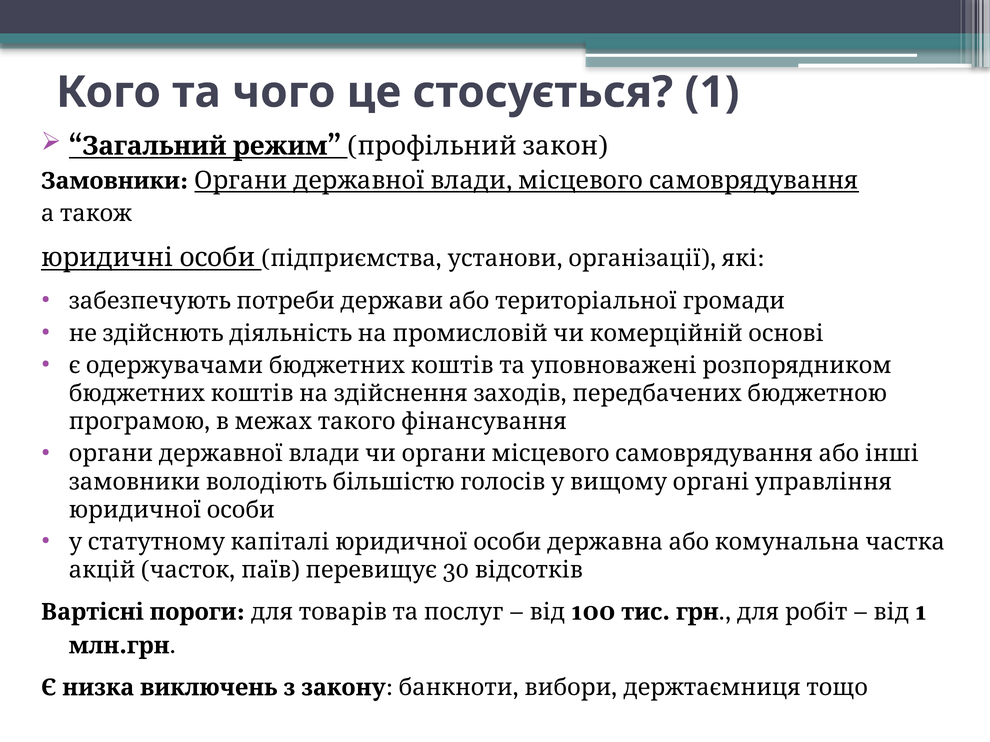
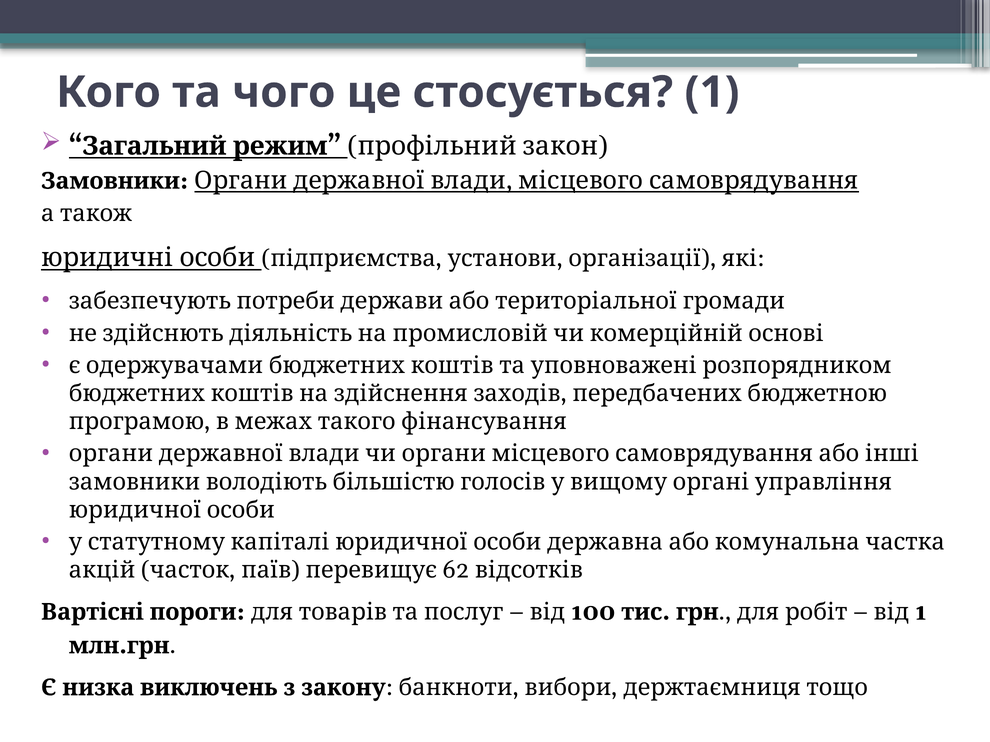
30: 30 -> 62 (456, 570)
